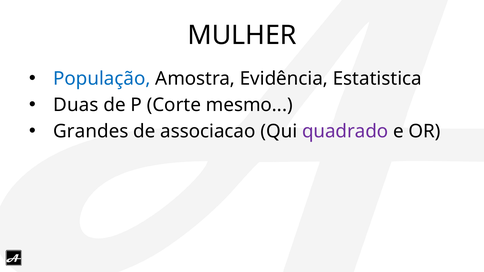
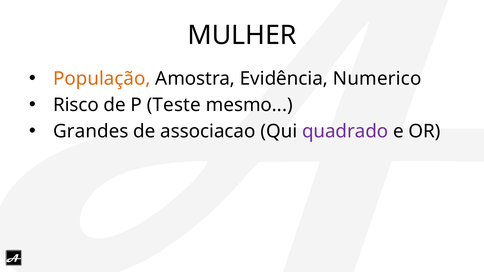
População colour: blue -> orange (102, 79)
Estatistica: Estatistica -> Numerico (377, 79)
Duas: Duas -> Risco (76, 105)
Corte: Corte -> Teste (174, 105)
